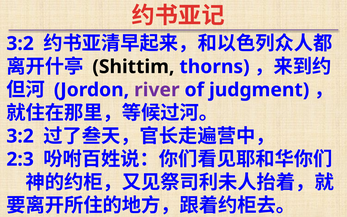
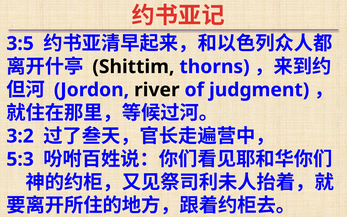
3:2: 3:2 -> 3:5 (20, 44)
river colour: purple -> black (157, 90)
2:3: 2:3 -> 5:3 (20, 159)
